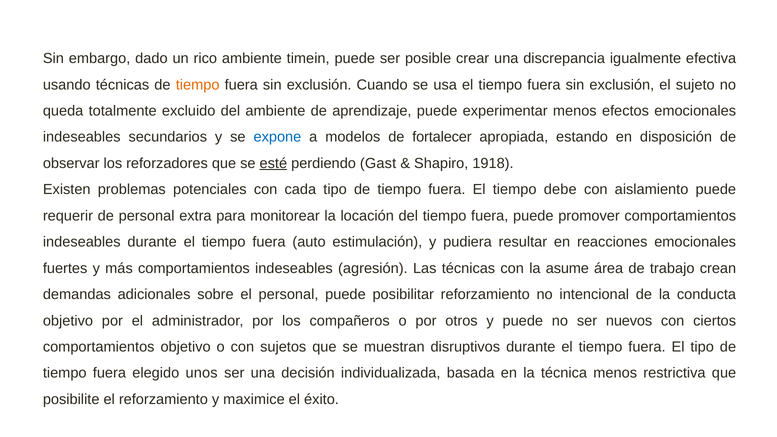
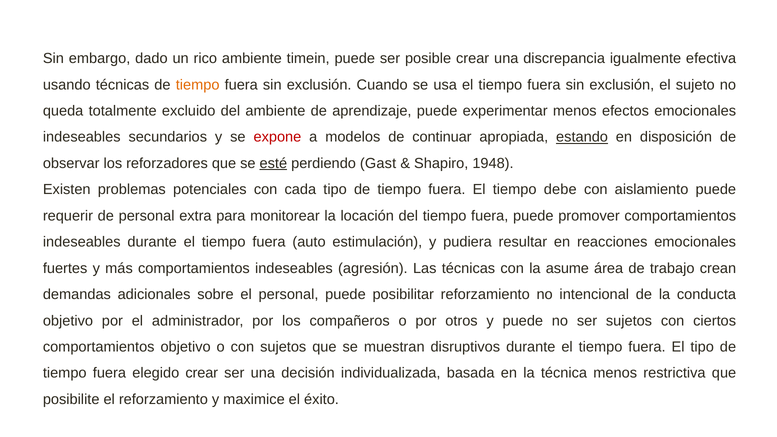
expone colour: blue -> red (277, 137)
fortalecer: fortalecer -> continuar (442, 137)
estando underline: none -> present (582, 137)
1918: 1918 -> 1948 (493, 163)
ser nuevos: nuevos -> sujetos (629, 321)
elegido unos: unos -> crear (202, 373)
